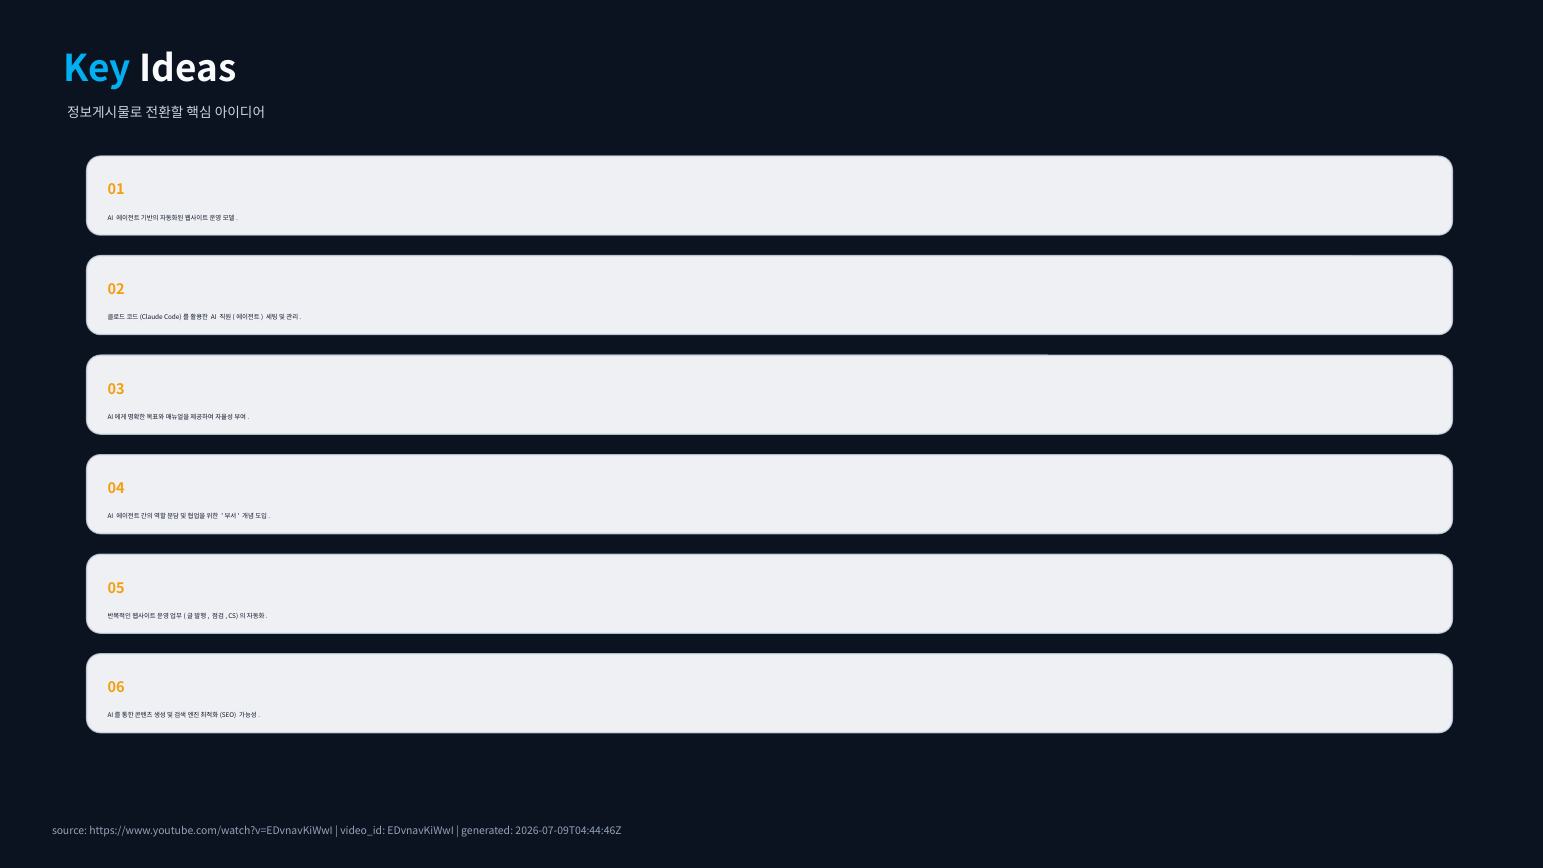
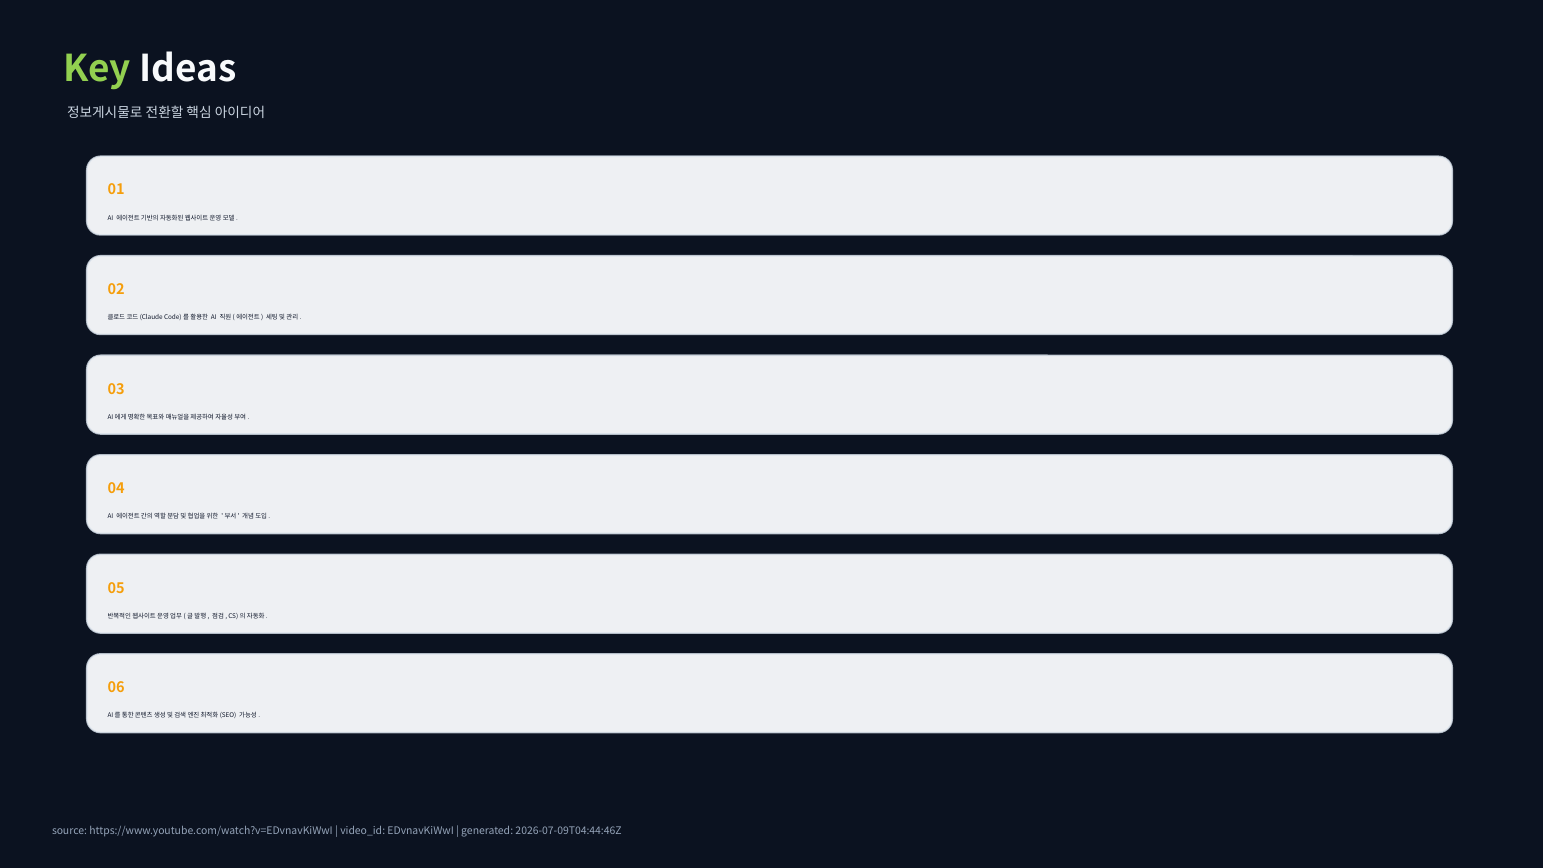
Key colour: light blue -> light green (97, 69)
